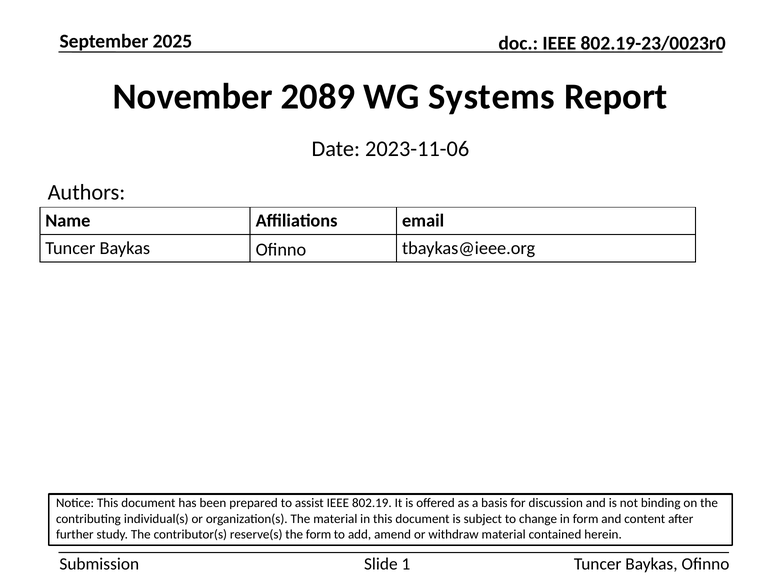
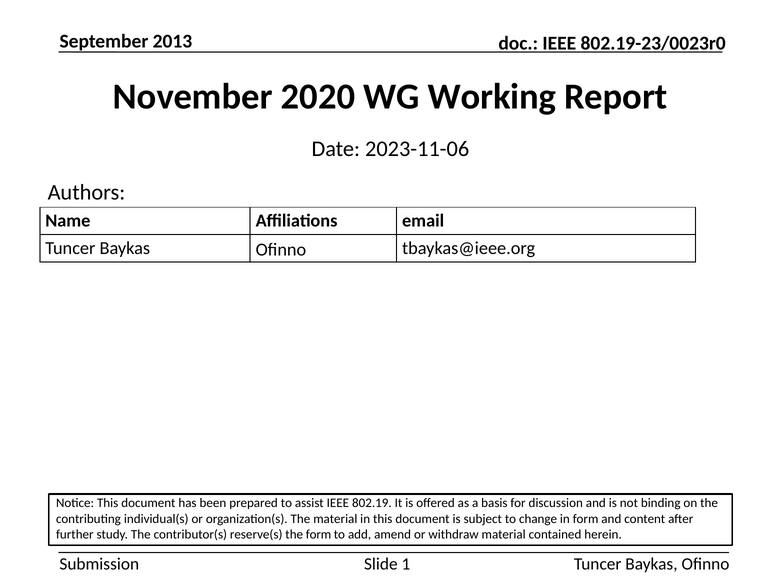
2025: 2025 -> 2013 (172, 41)
2089: 2089 -> 2020 (318, 97)
Systems: Systems -> Working (492, 97)
